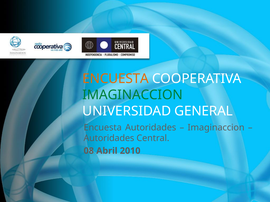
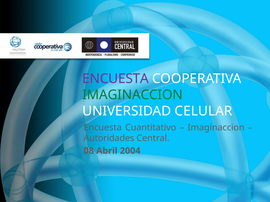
ENCUESTA colour: orange -> purple (116, 79)
GENERAL: GENERAL -> CELULAR (203, 111)
Encuesta Autoridades: Autoridades -> Cuantitativo (151, 128)
2010: 2010 -> 2004 (130, 151)
